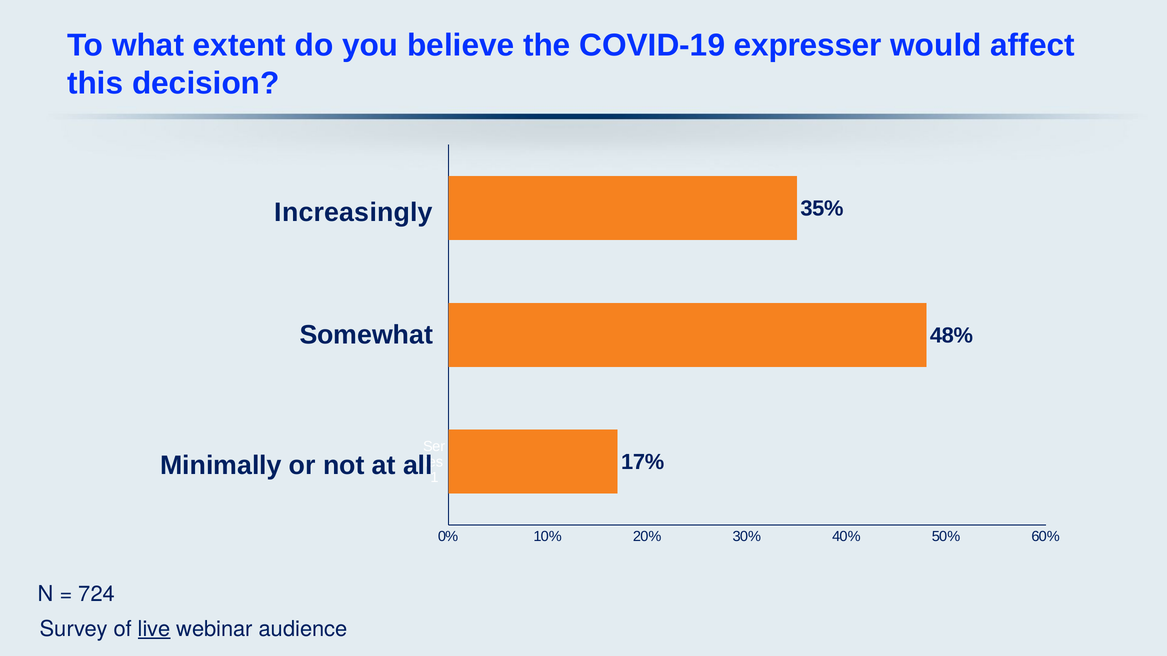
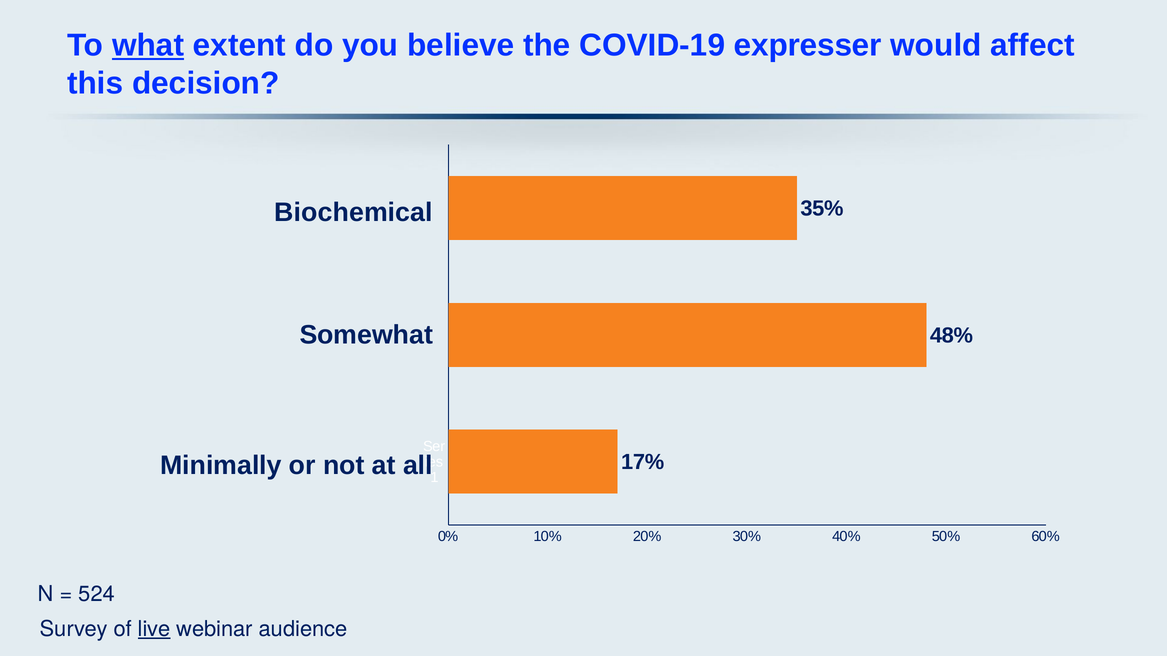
what underline: none -> present (148, 45)
Increasingly: Increasingly -> Biochemical (354, 213)
724: 724 -> 524 (97, 595)
